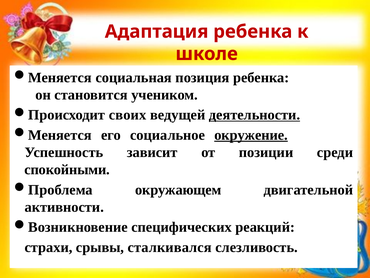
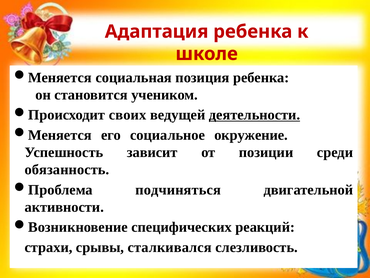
окружение underline: present -> none (251, 135)
спокойными: спокойными -> обязанность (67, 169)
окружающем: окружающем -> подчиняться (178, 189)
